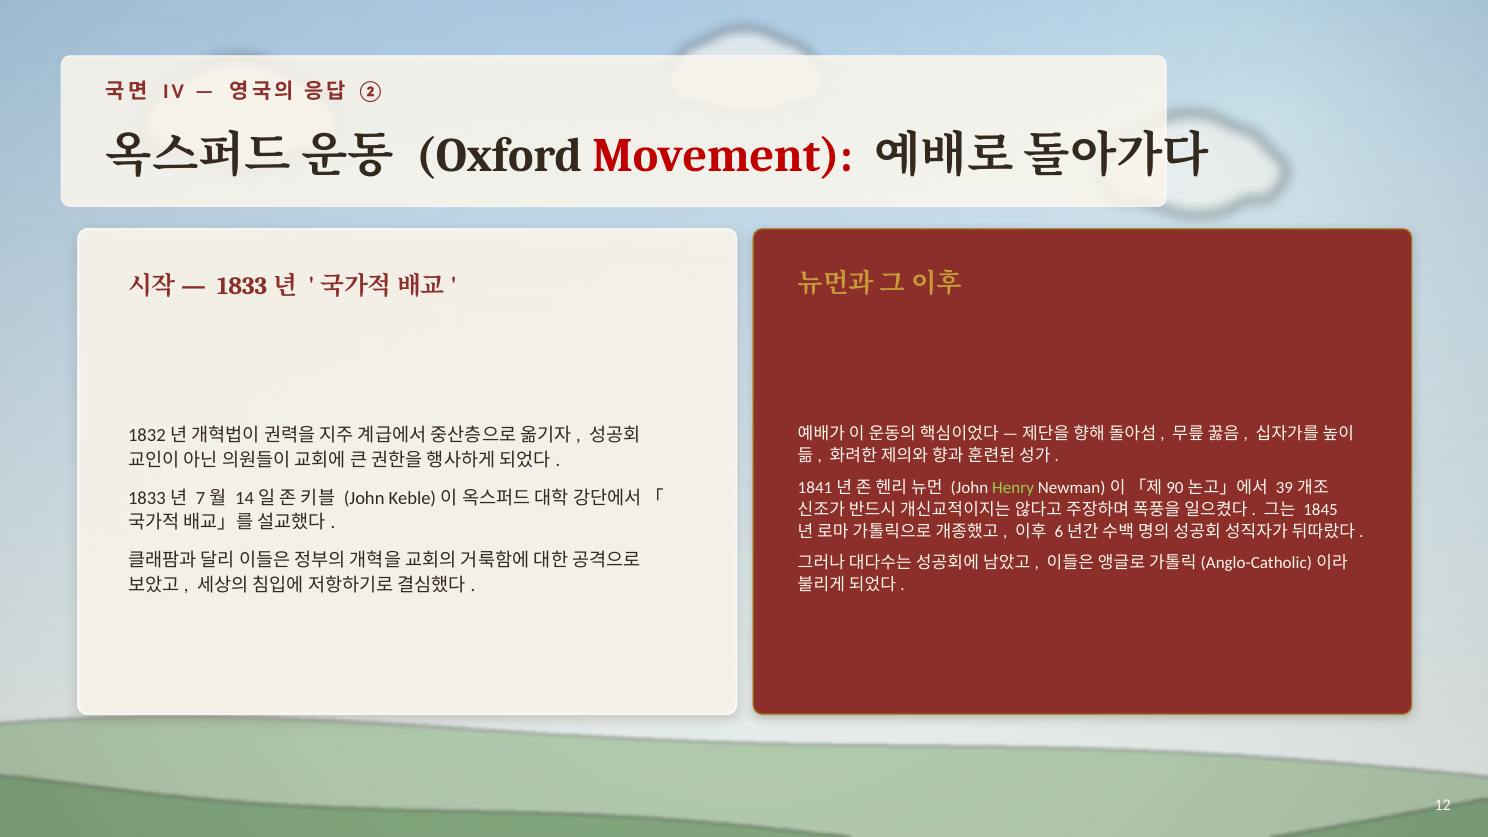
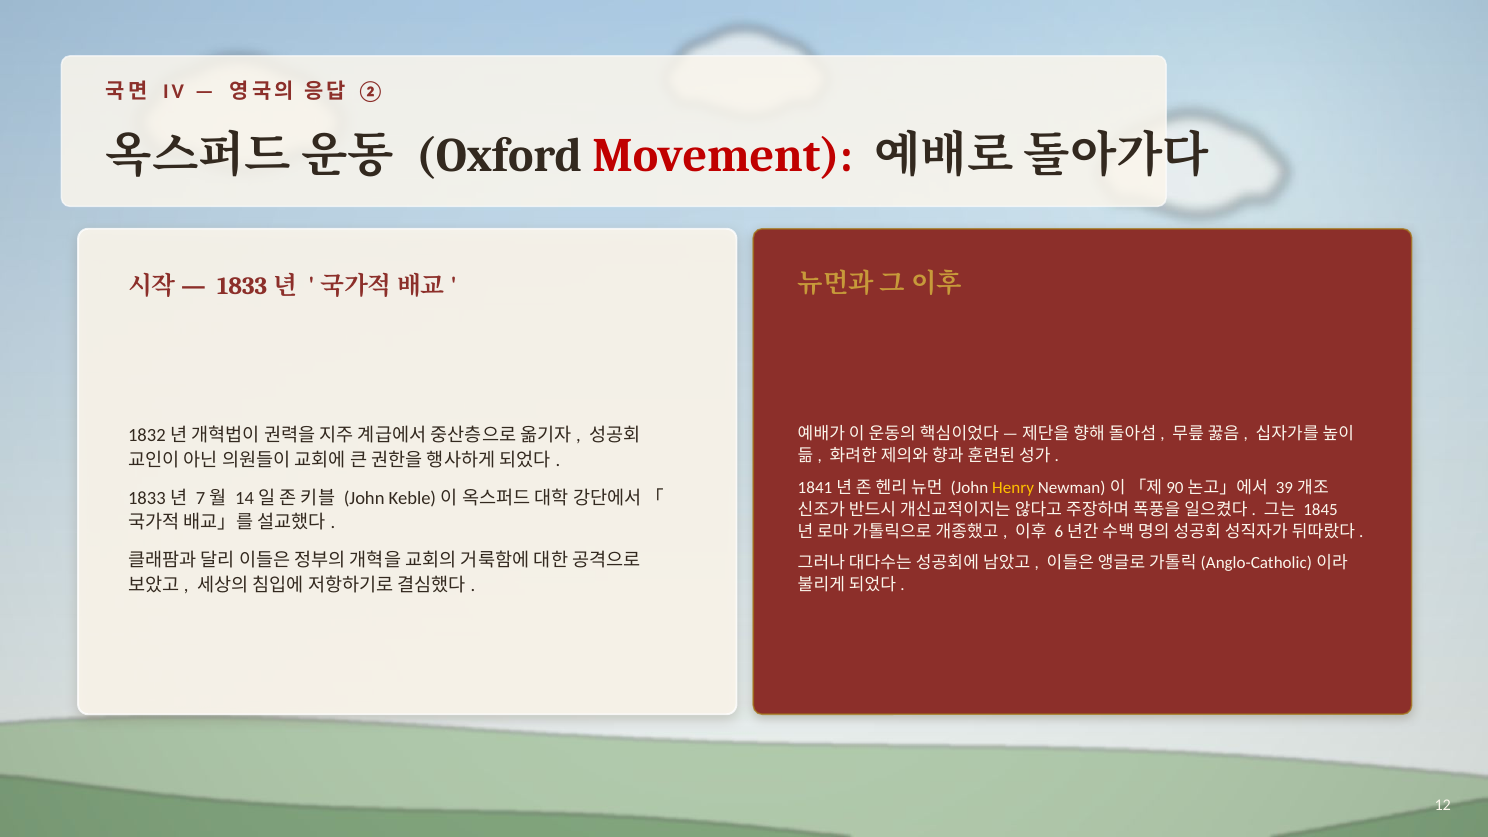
Henry colour: light green -> yellow (1013, 488)
